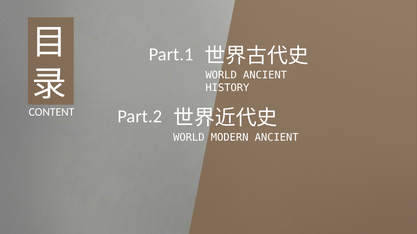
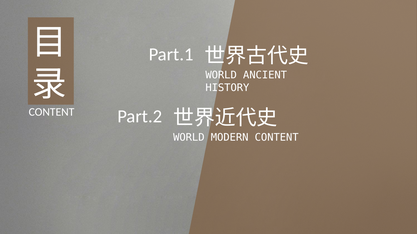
MODERN ANCIENT: ANCIENT -> CONTENT (277, 138)
